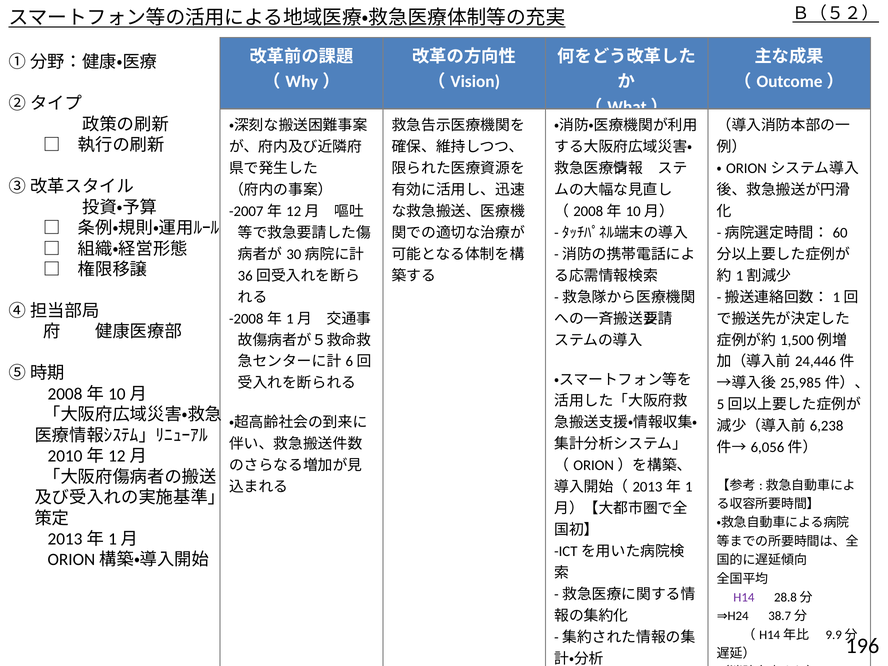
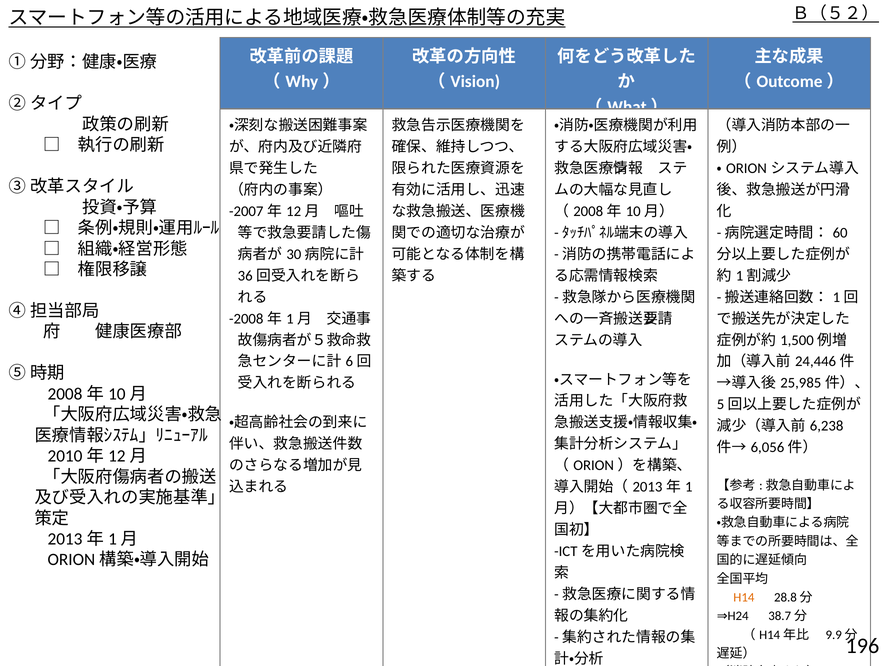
H14 colour: purple -> orange (744, 597)
